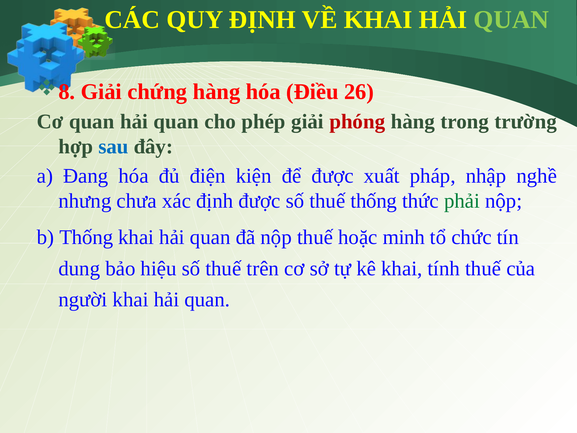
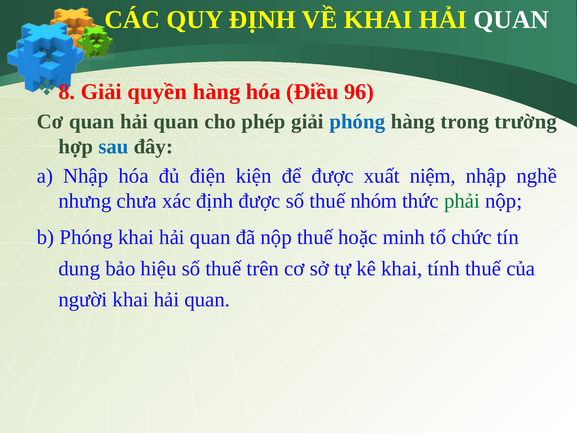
QUAN colour: light green -> white (511, 20)
chứng: chứng -> quyền (157, 92)
26: 26 -> 96 (359, 92)
phóng colour: red -> blue (357, 122)
a Đang: Đang -> Nhập (86, 176)
pháp: pháp -> niệm (433, 176)
thuế thống: thống -> nhóm (374, 201)
b Thống: Thống -> Phóng (86, 237)
